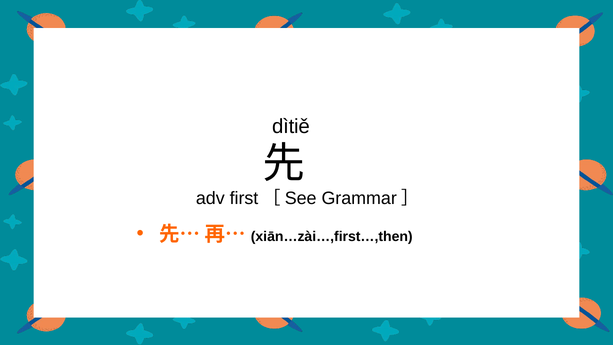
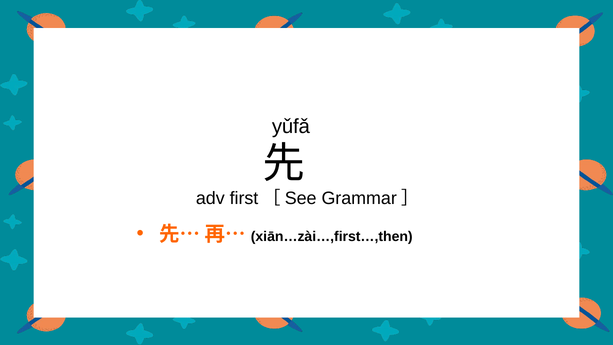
dìtiě: dìtiě -> yǔfǎ (291, 126)
